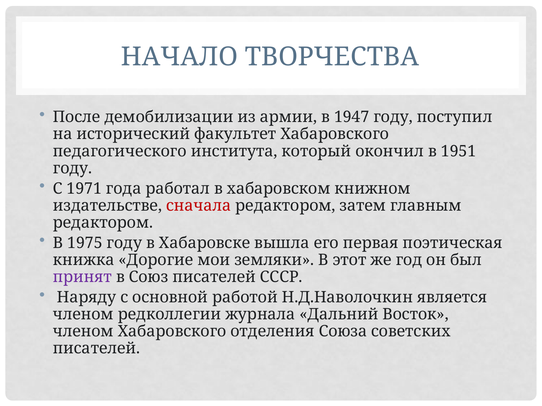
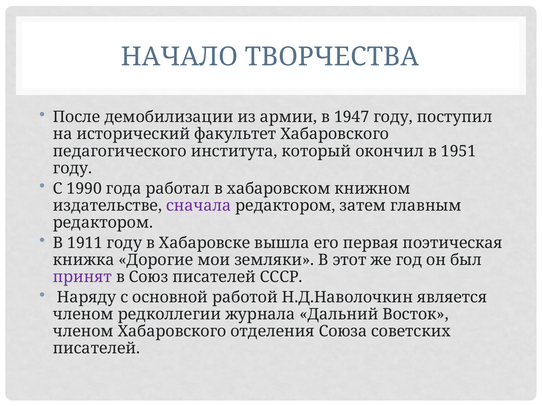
1971: 1971 -> 1990 (84, 189)
сначала colour: red -> purple (199, 206)
1975: 1975 -> 1911 (85, 243)
